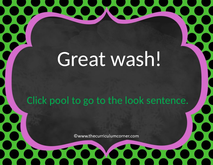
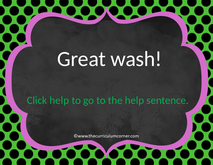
Click pool: pool -> help (59, 100)
the look: look -> help (135, 100)
